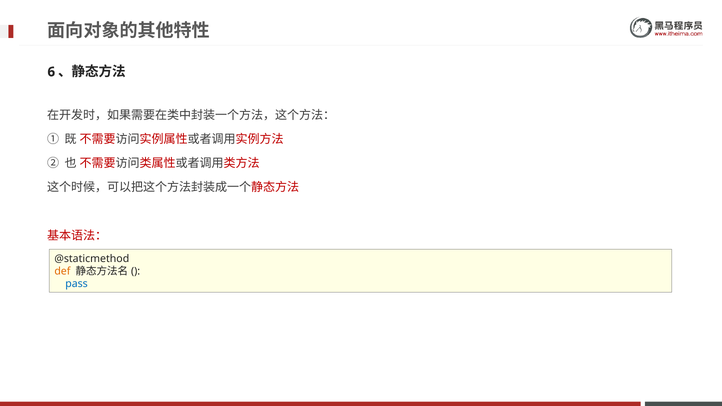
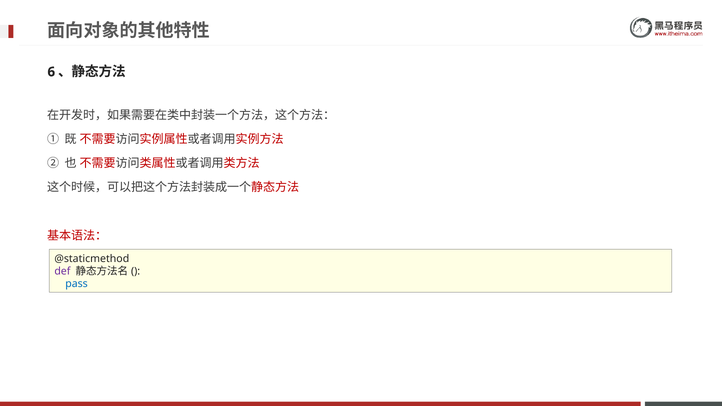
def colour: orange -> purple (62, 271)
